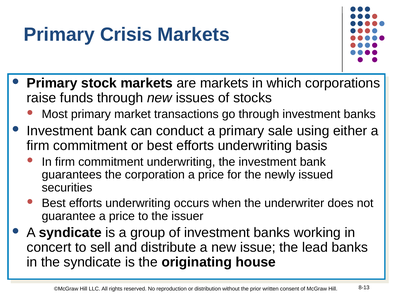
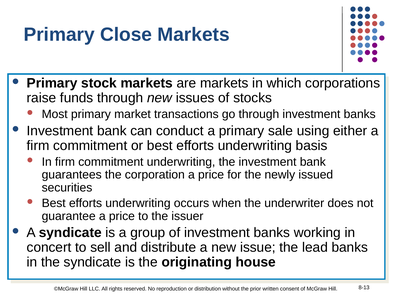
Crisis: Crisis -> Close (126, 34)
